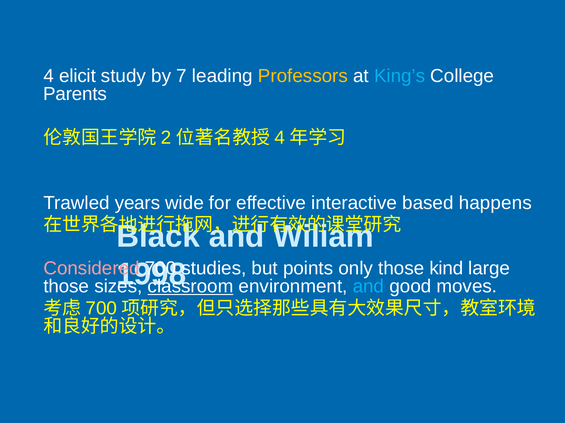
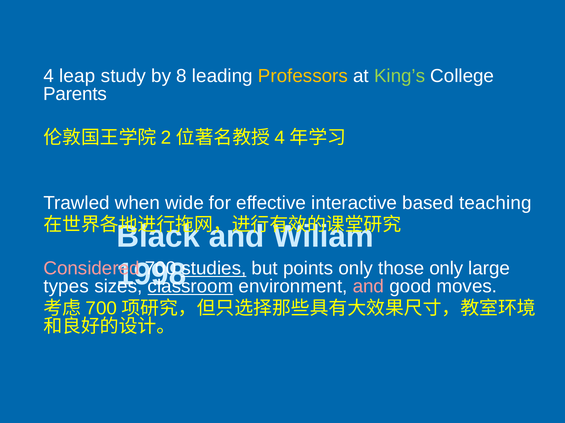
elicit: elicit -> leap (77, 76)
7: 7 -> 8 (182, 76)
King’s colour: light blue -> light green (400, 76)
years: years -> when (137, 203)
happens: happens -> teaching (495, 203)
studies underline: none -> present (214, 269)
those kind: kind -> only (446, 269)
those: those -> types (66, 287)
and colour: light blue -> pink (368, 287)
